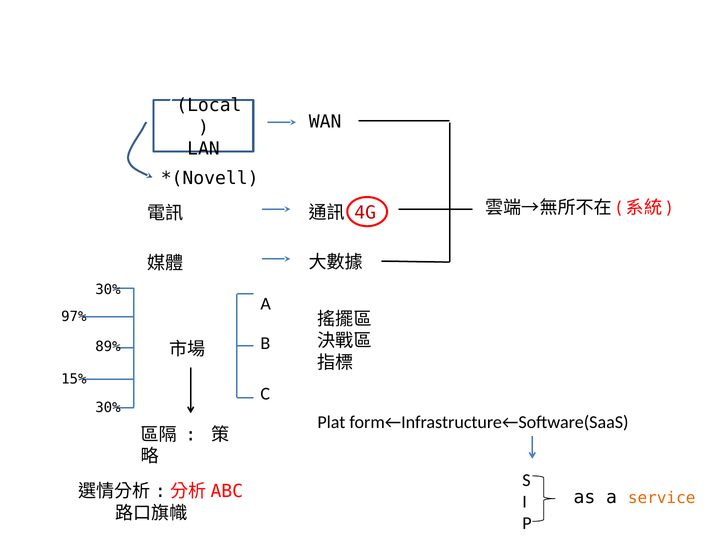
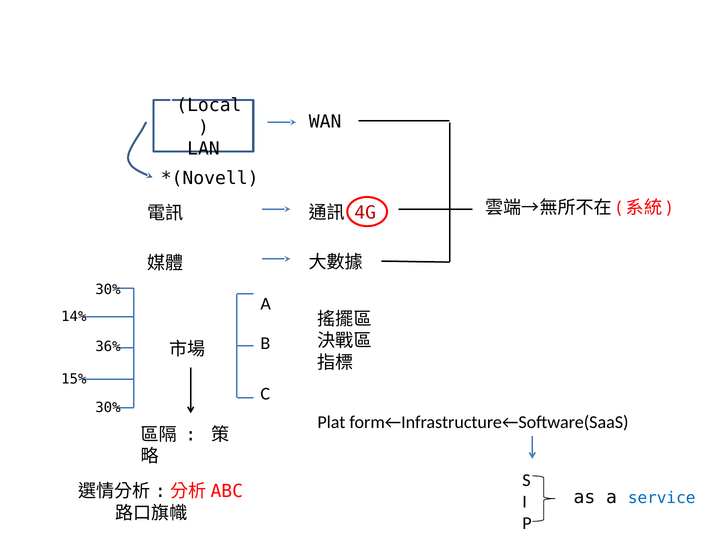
97%: 97% -> 14% (74, 317)
89%: 89% -> 36% (108, 347)
service colour: orange -> blue (662, 498)
